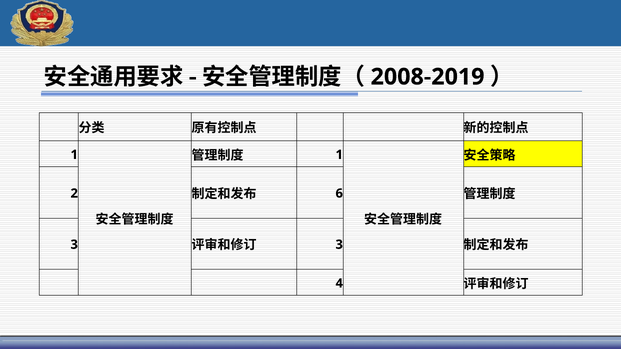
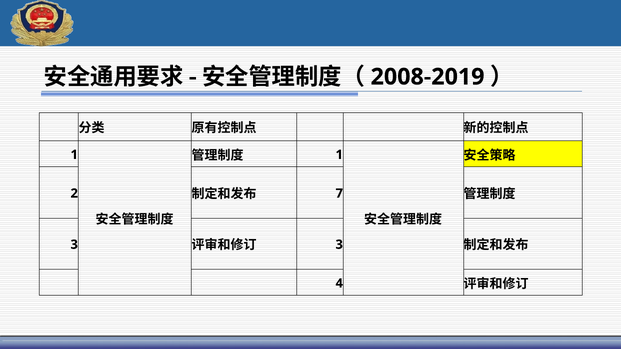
6: 6 -> 7 (339, 194)
